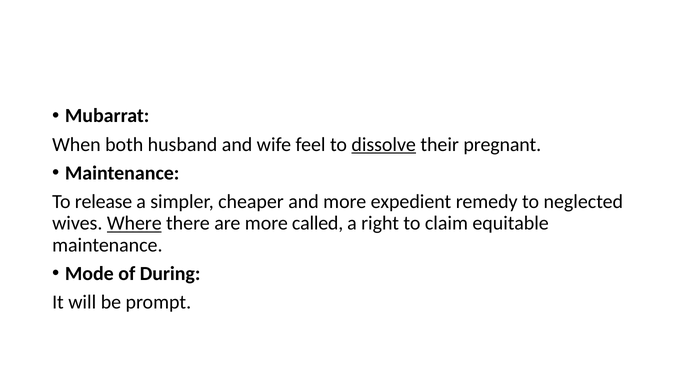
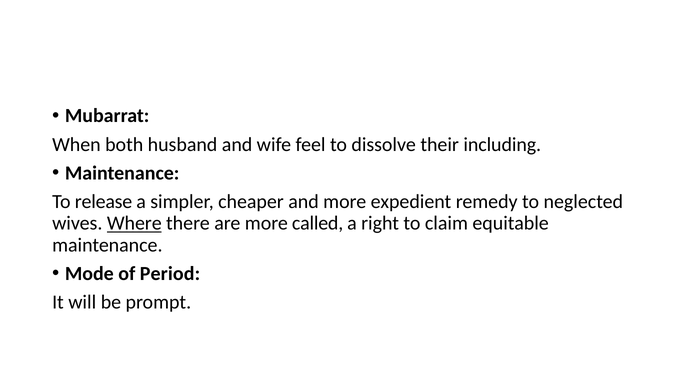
dissolve underline: present -> none (384, 144)
pregnant: pregnant -> including (502, 144)
During: During -> Period (170, 273)
